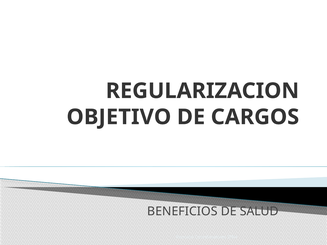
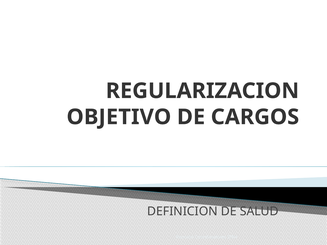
BENEFICIOS: BENEFICIOS -> DEFINICION (182, 212)
